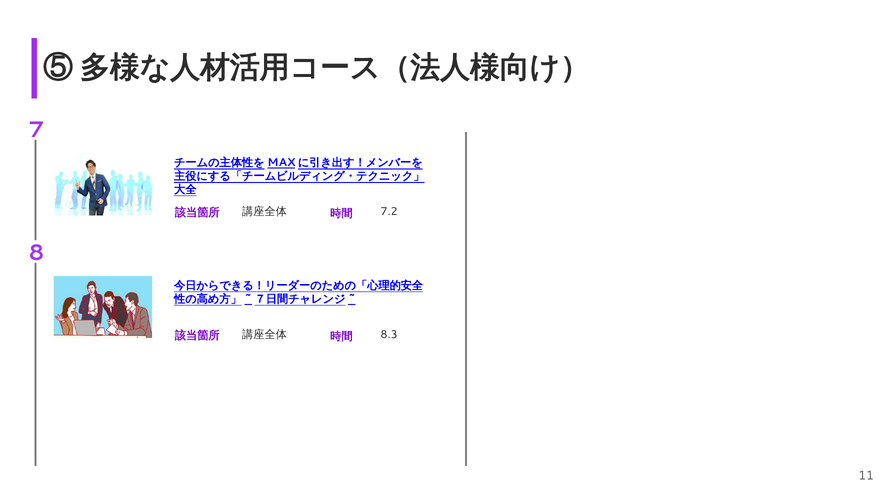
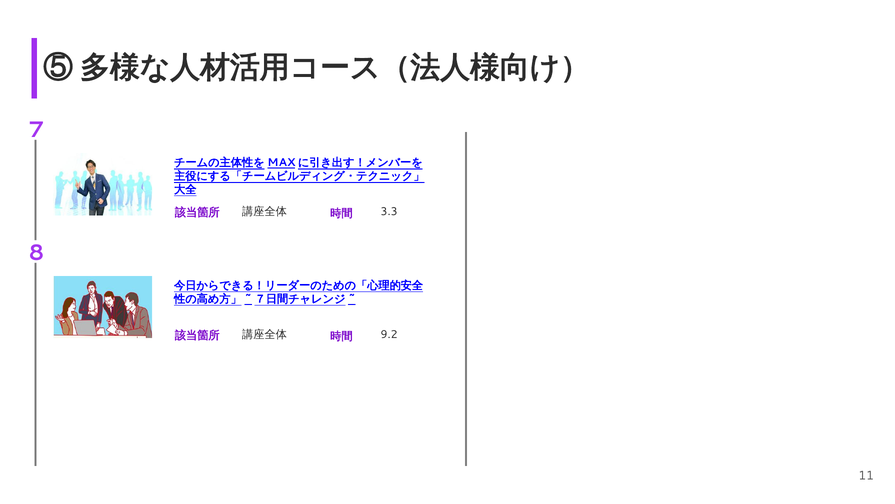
7.2: 7.2 -> 3.3 (389, 211)
8.3: 8.3 -> 9.2 (389, 334)
